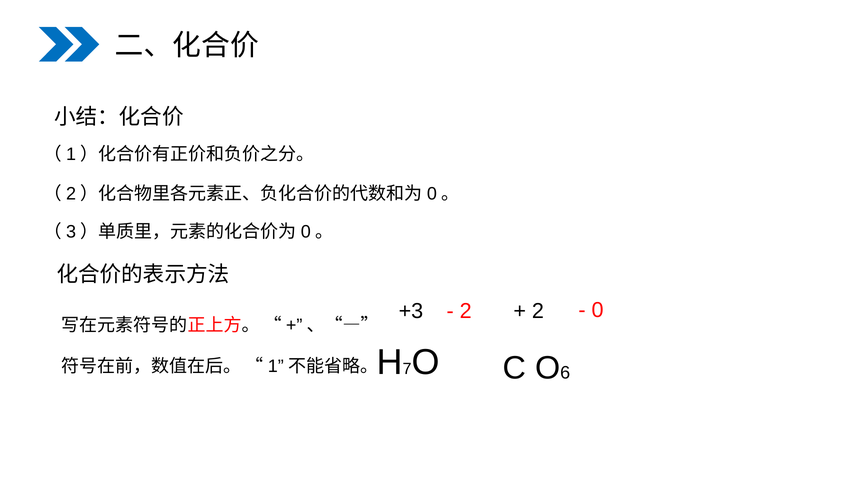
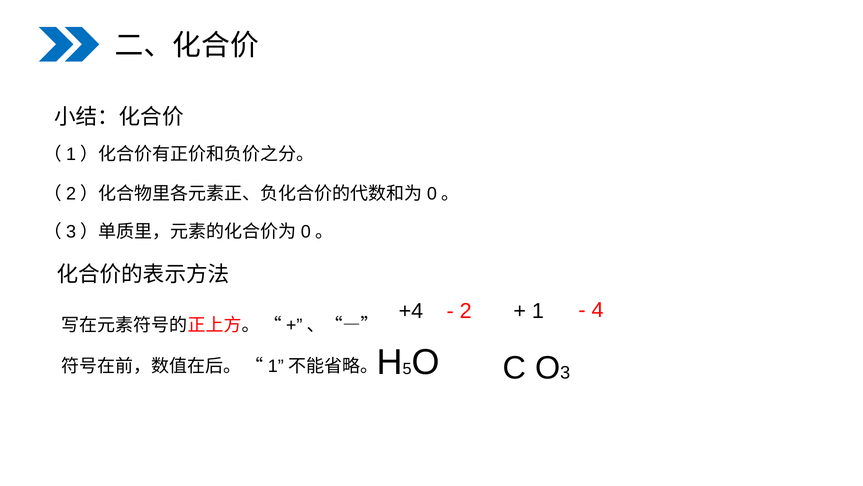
+3: +3 -> +4 (411, 311)
2: 2 -> 1 (538, 311)
0: 0 -> 4 (598, 310)
7: 7 -> 5 (407, 369)
6: 6 -> 3 (565, 372)
